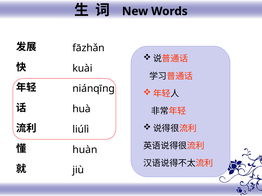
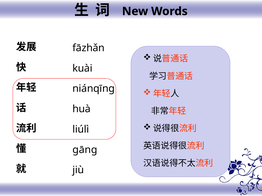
huàn: huàn -> ɡānɡ (85, 150)
